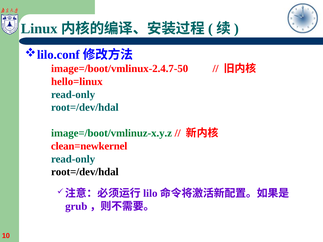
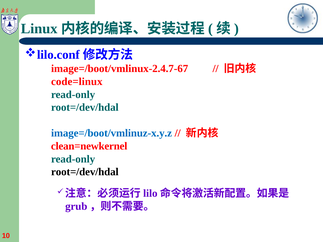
image=/boot/vmlinux-2.4.7-50: image=/boot/vmlinux-2.4.7-50 -> image=/boot/vmlinux-2.4.7-67 (120, 69)
hello=linux: hello=linux -> code=linux (77, 82)
image=/boot/vmlinuz-x.y.z colour: green -> blue (112, 133)
